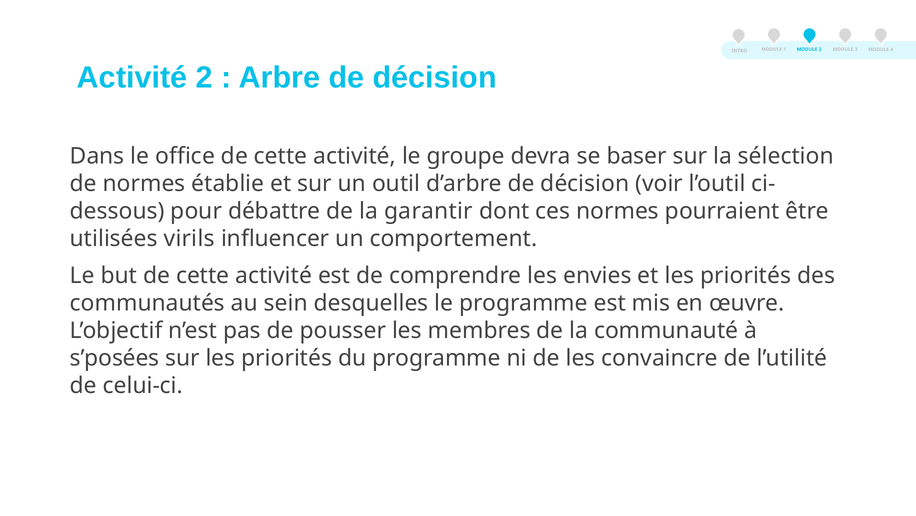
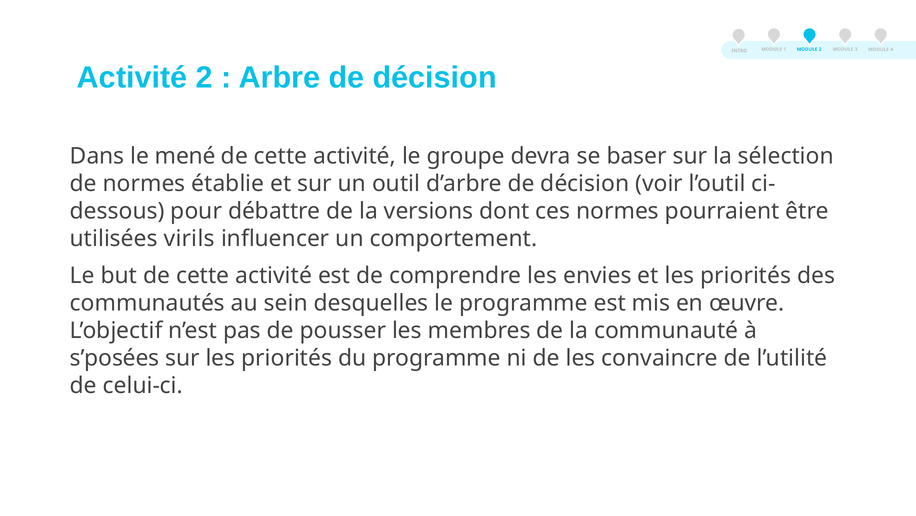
office: office -> mené (185, 156)
garantir: garantir -> versions (429, 211)
